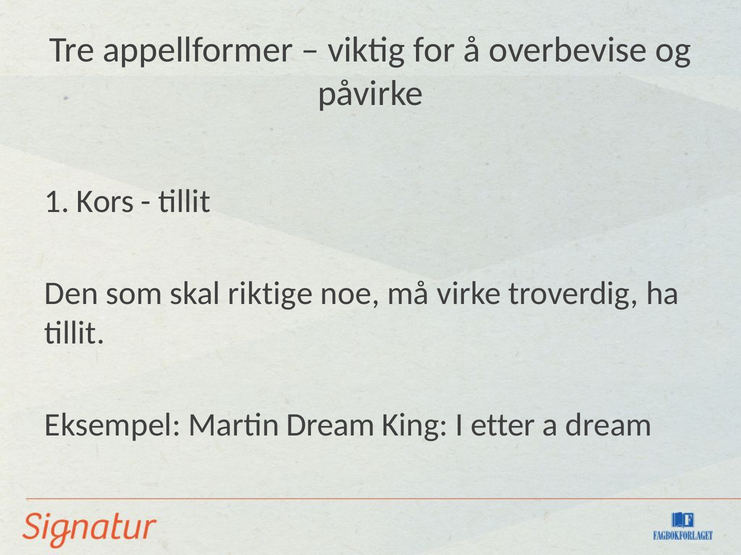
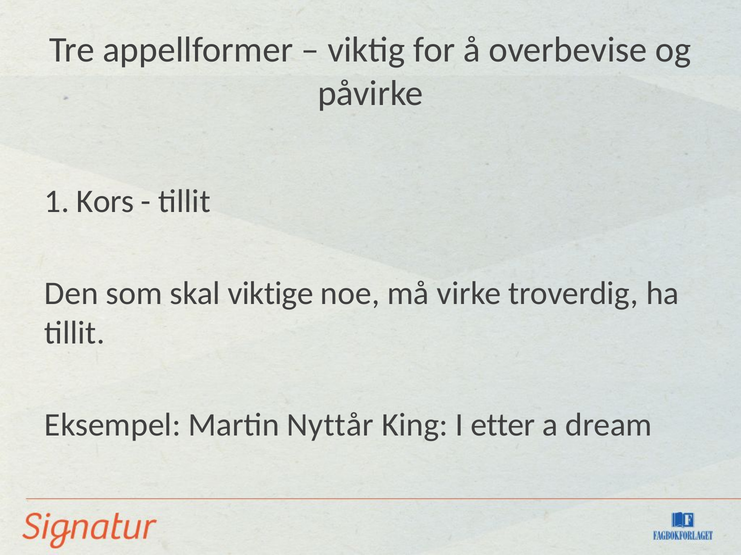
riktige: riktige -> viktige (271, 294)
Martin Dream: Dream -> Nyttår (330, 426)
